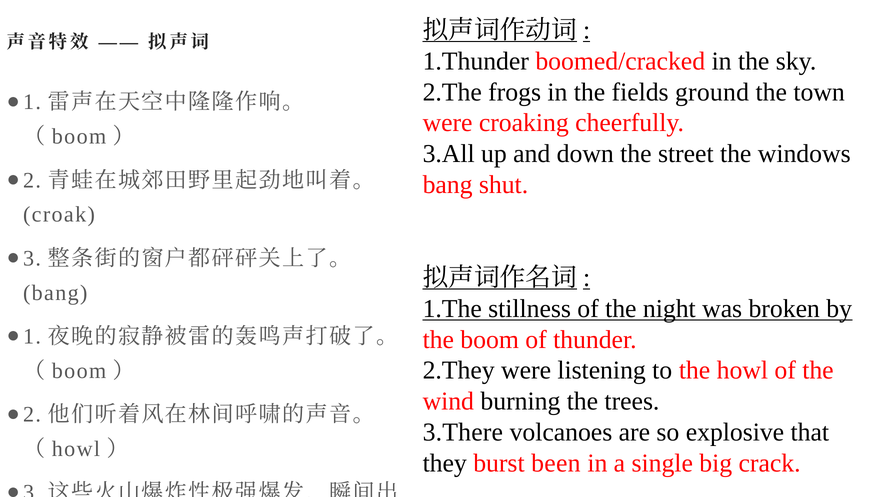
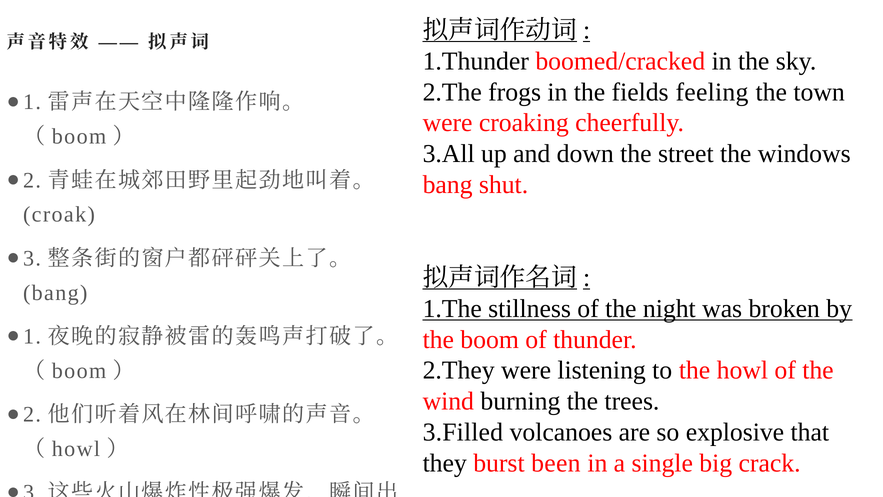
ground: ground -> feeling (712, 92)
3.There: 3.There -> 3.Filled (463, 432)
